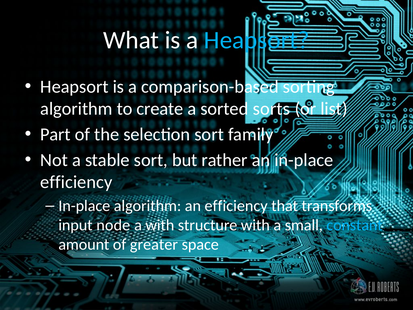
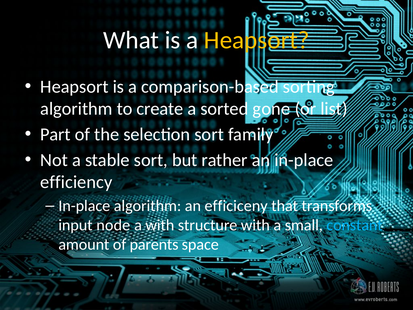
Heapsort colour: light blue -> yellow (257, 40)
sorts: sorts -> gone (271, 109)
an efficiency: efficiency -> efficiceny (236, 206)
greater: greater -> parents (154, 244)
